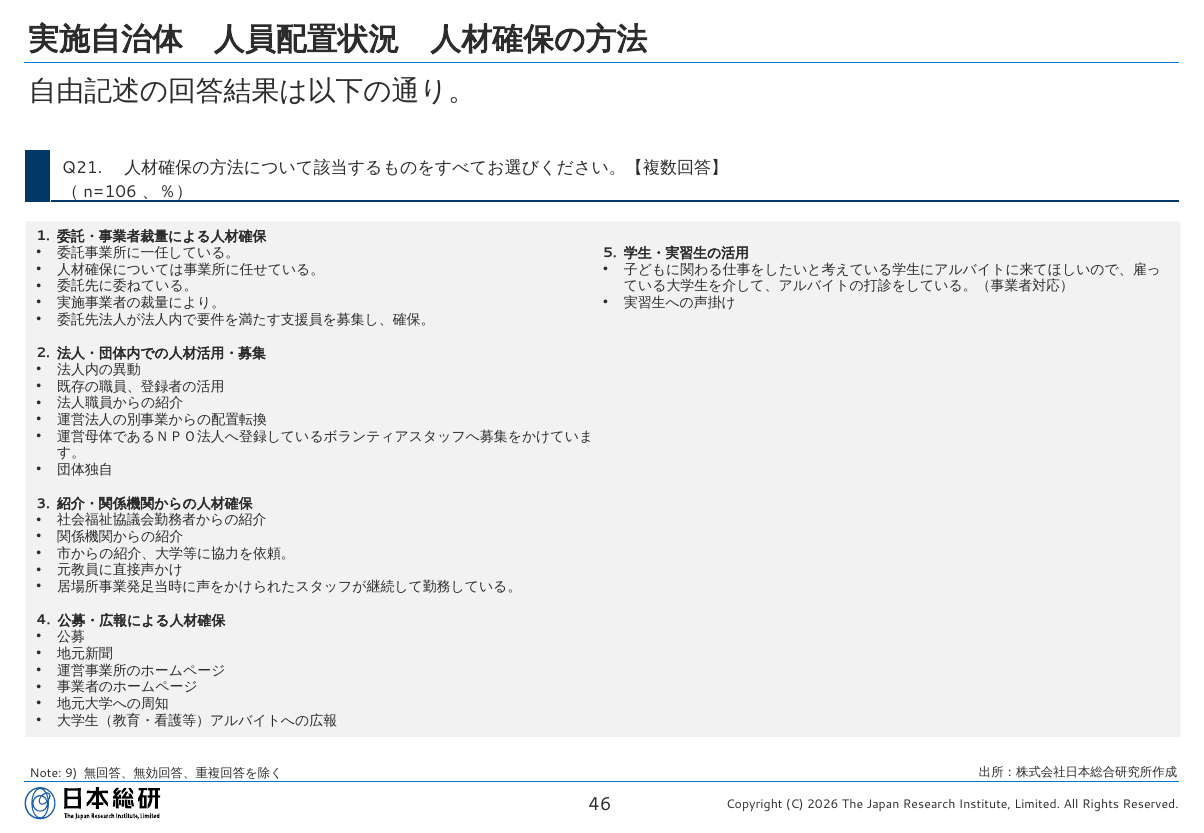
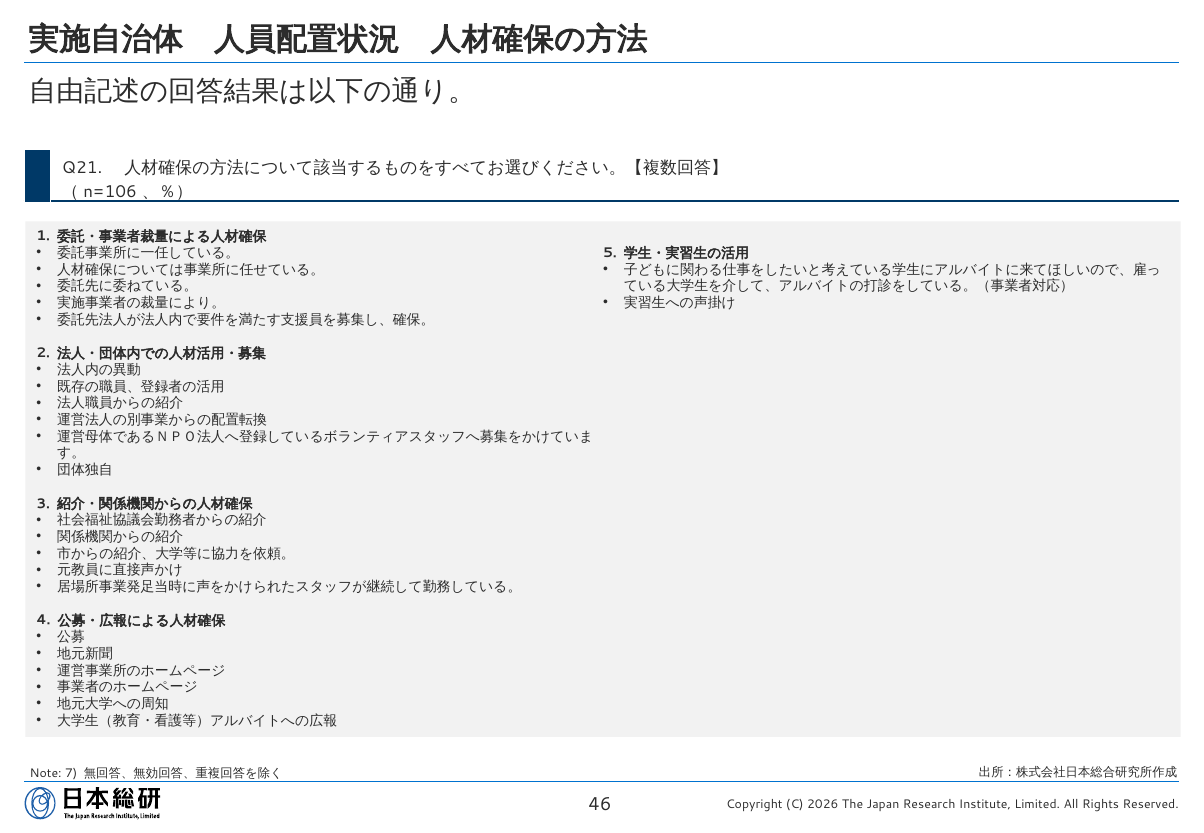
9: 9 -> 7 (71, 773)
